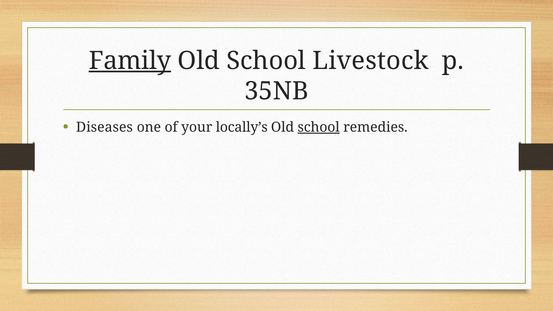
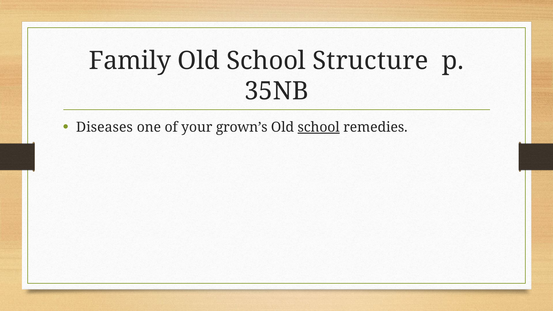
Family underline: present -> none (130, 61)
Livestock: Livestock -> Structure (370, 61)
locally’s: locally’s -> grown’s (242, 127)
